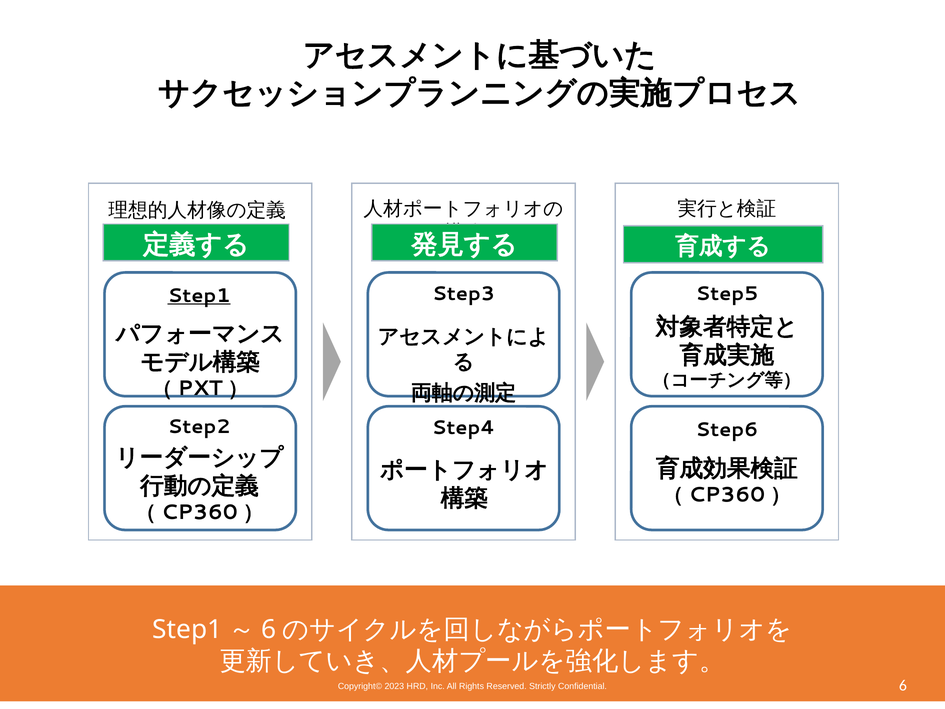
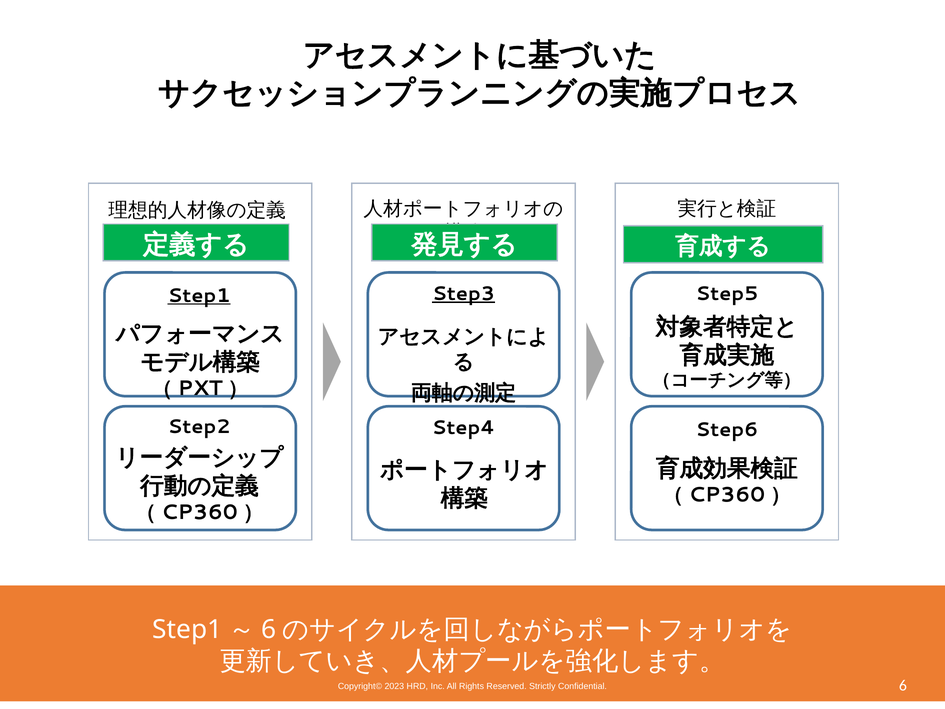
Step3 underline: none -> present (463, 294)
